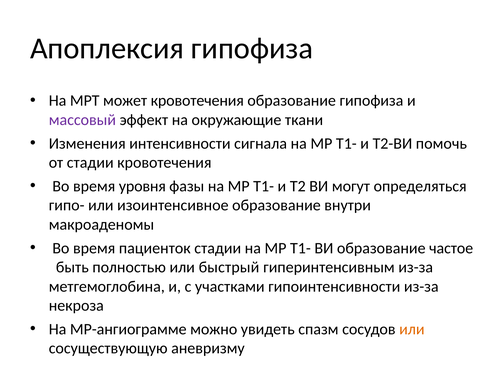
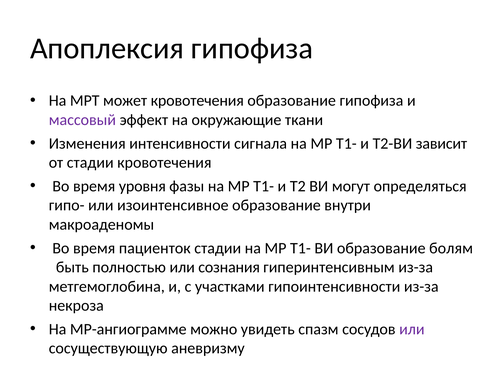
помочь: помочь -> зависит (441, 143)
частое: частое -> болям (451, 248)
быстрый: быстрый -> сознания (229, 267)
или colour: orange -> purple (412, 329)
